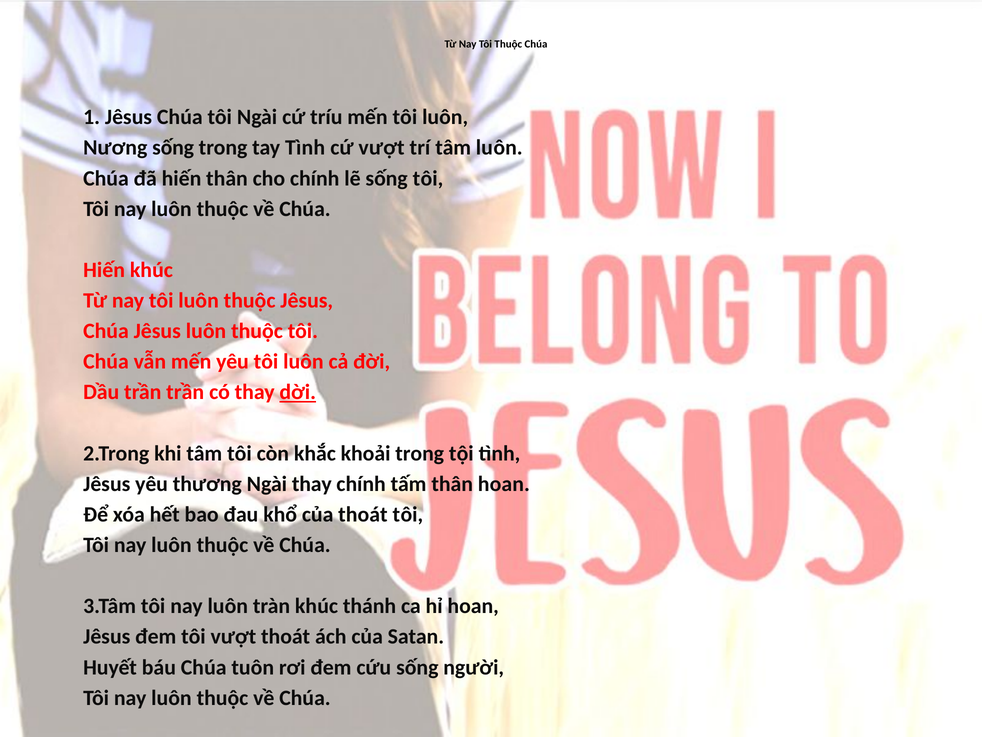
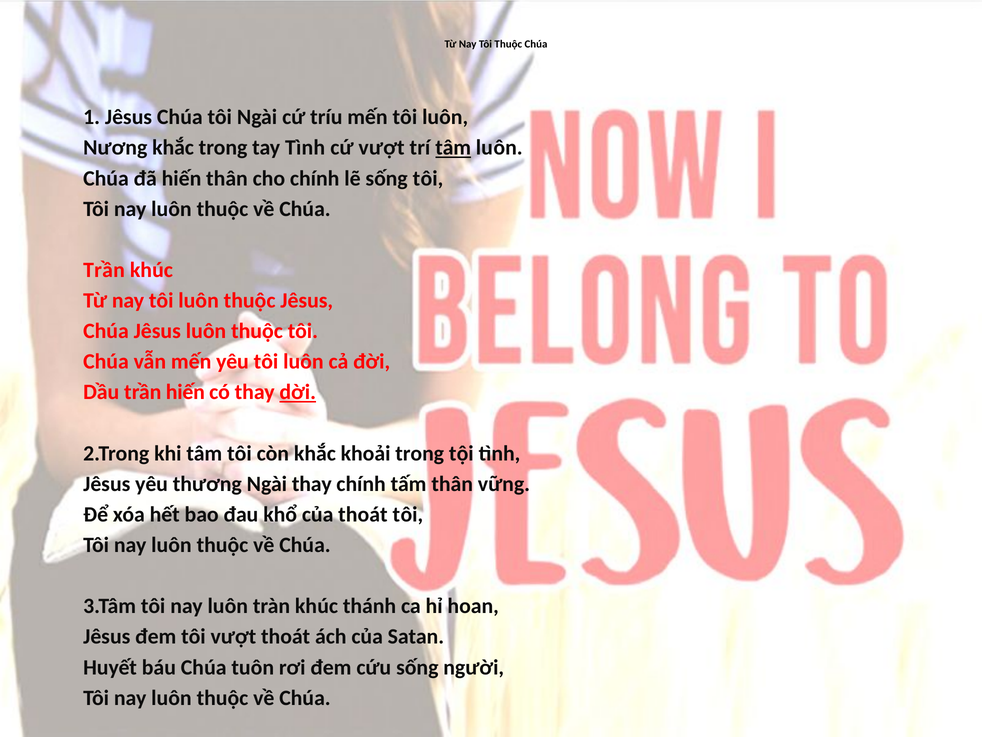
Nương sống: sống -> khắc (173, 148)
tâm underline: none -> present (453, 148)
Hiến: Hiến -> Trần (104, 270)
trần trần: trần -> hiến (185, 392)
thân hoan: hoan -> vững (504, 484)
